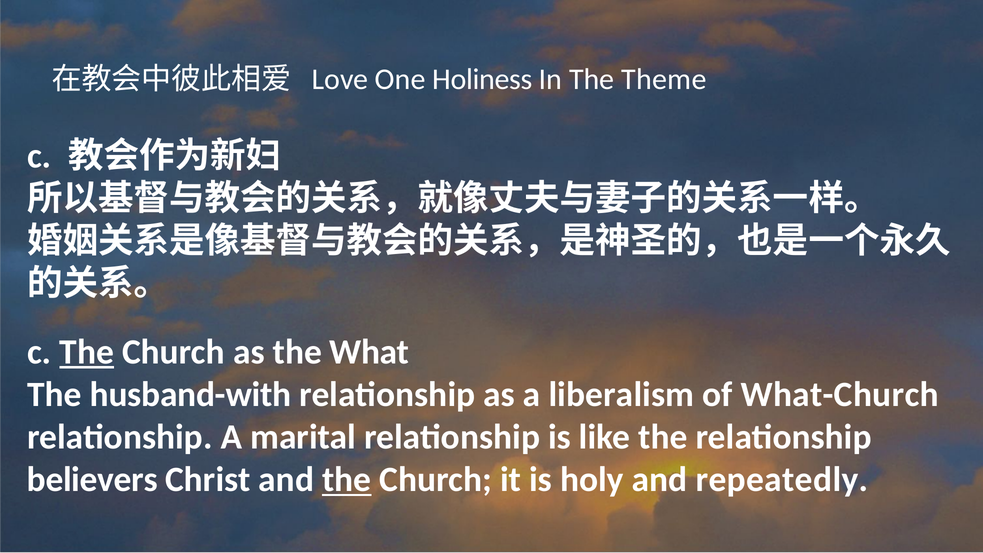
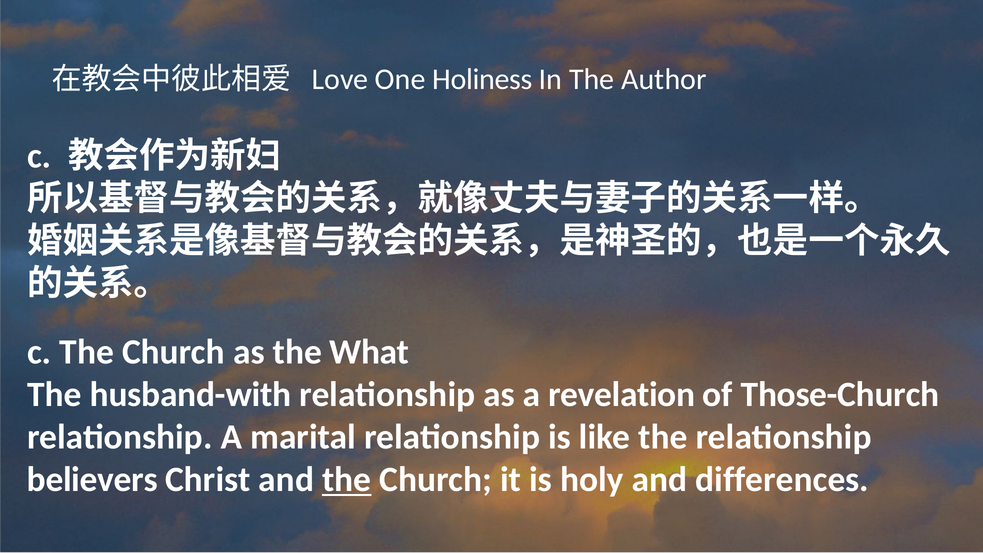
Theme: Theme -> Author (664, 79)
The underline: present -> none (87, 352)
liberalism: liberalism -> revelation (622, 394)
What-Church: What-Church -> Those-Church (840, 394)
repeatedly: repeatedly -> differences (782, 480)
